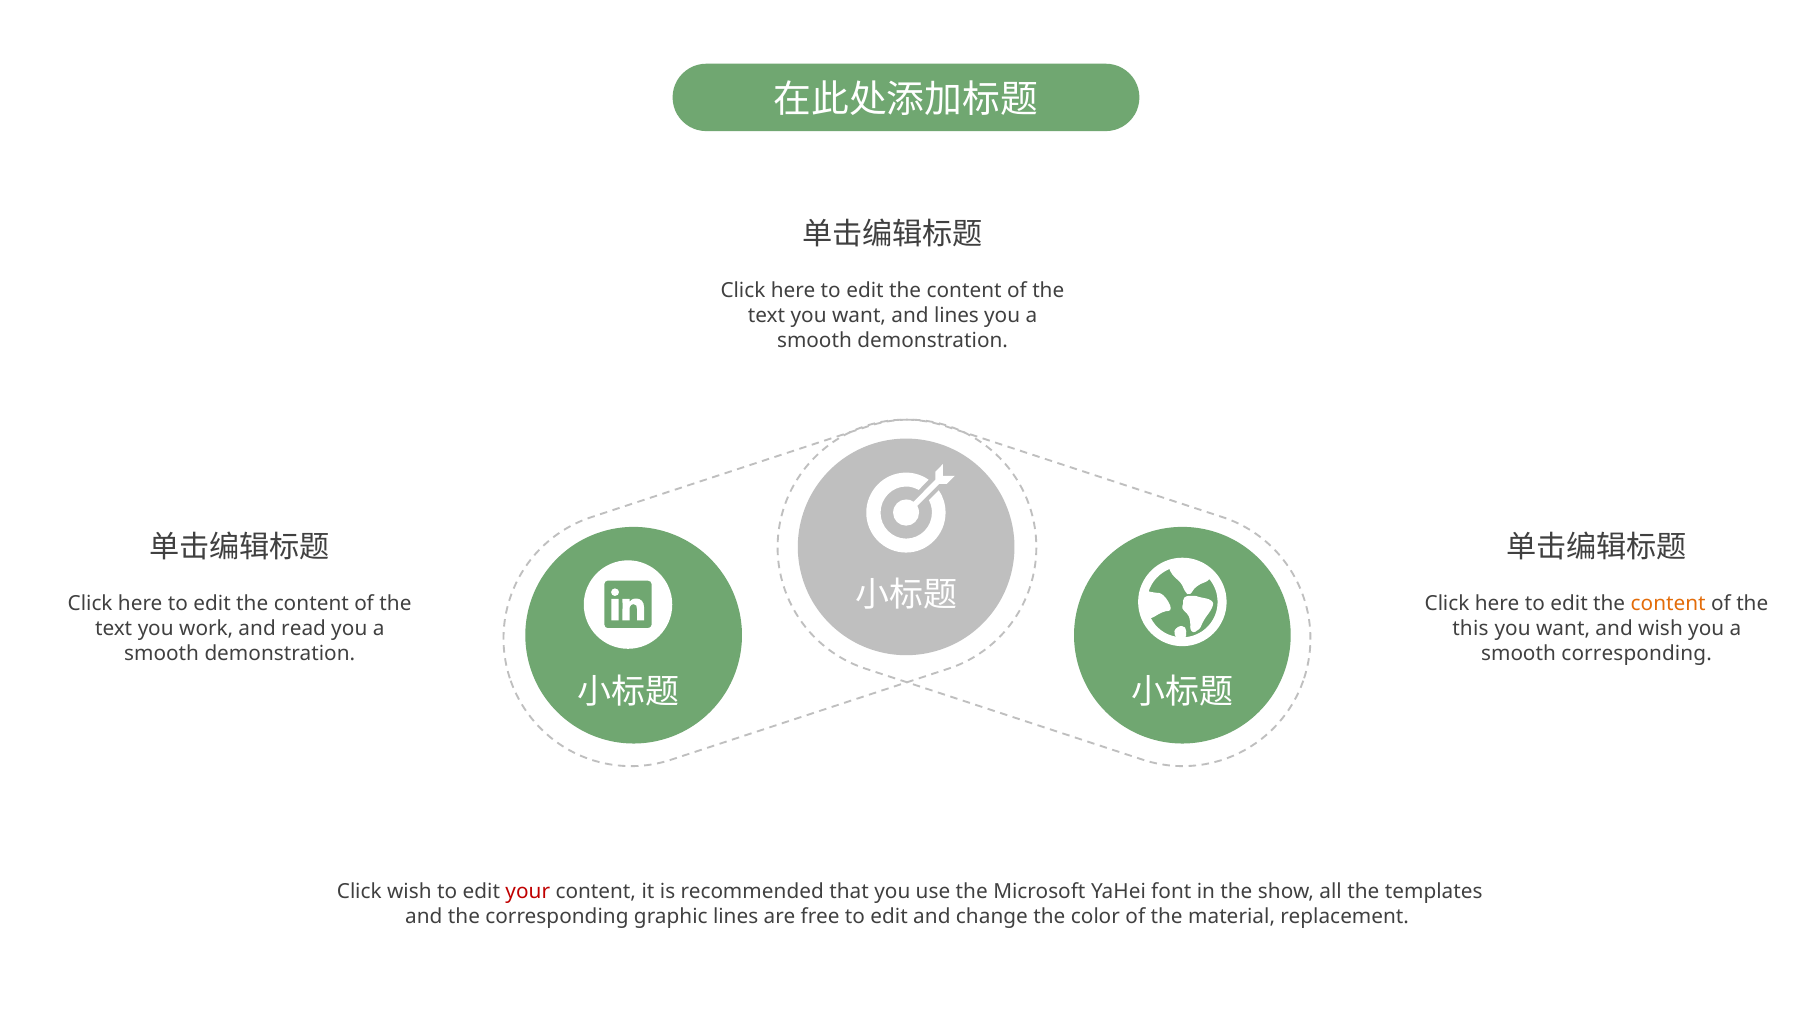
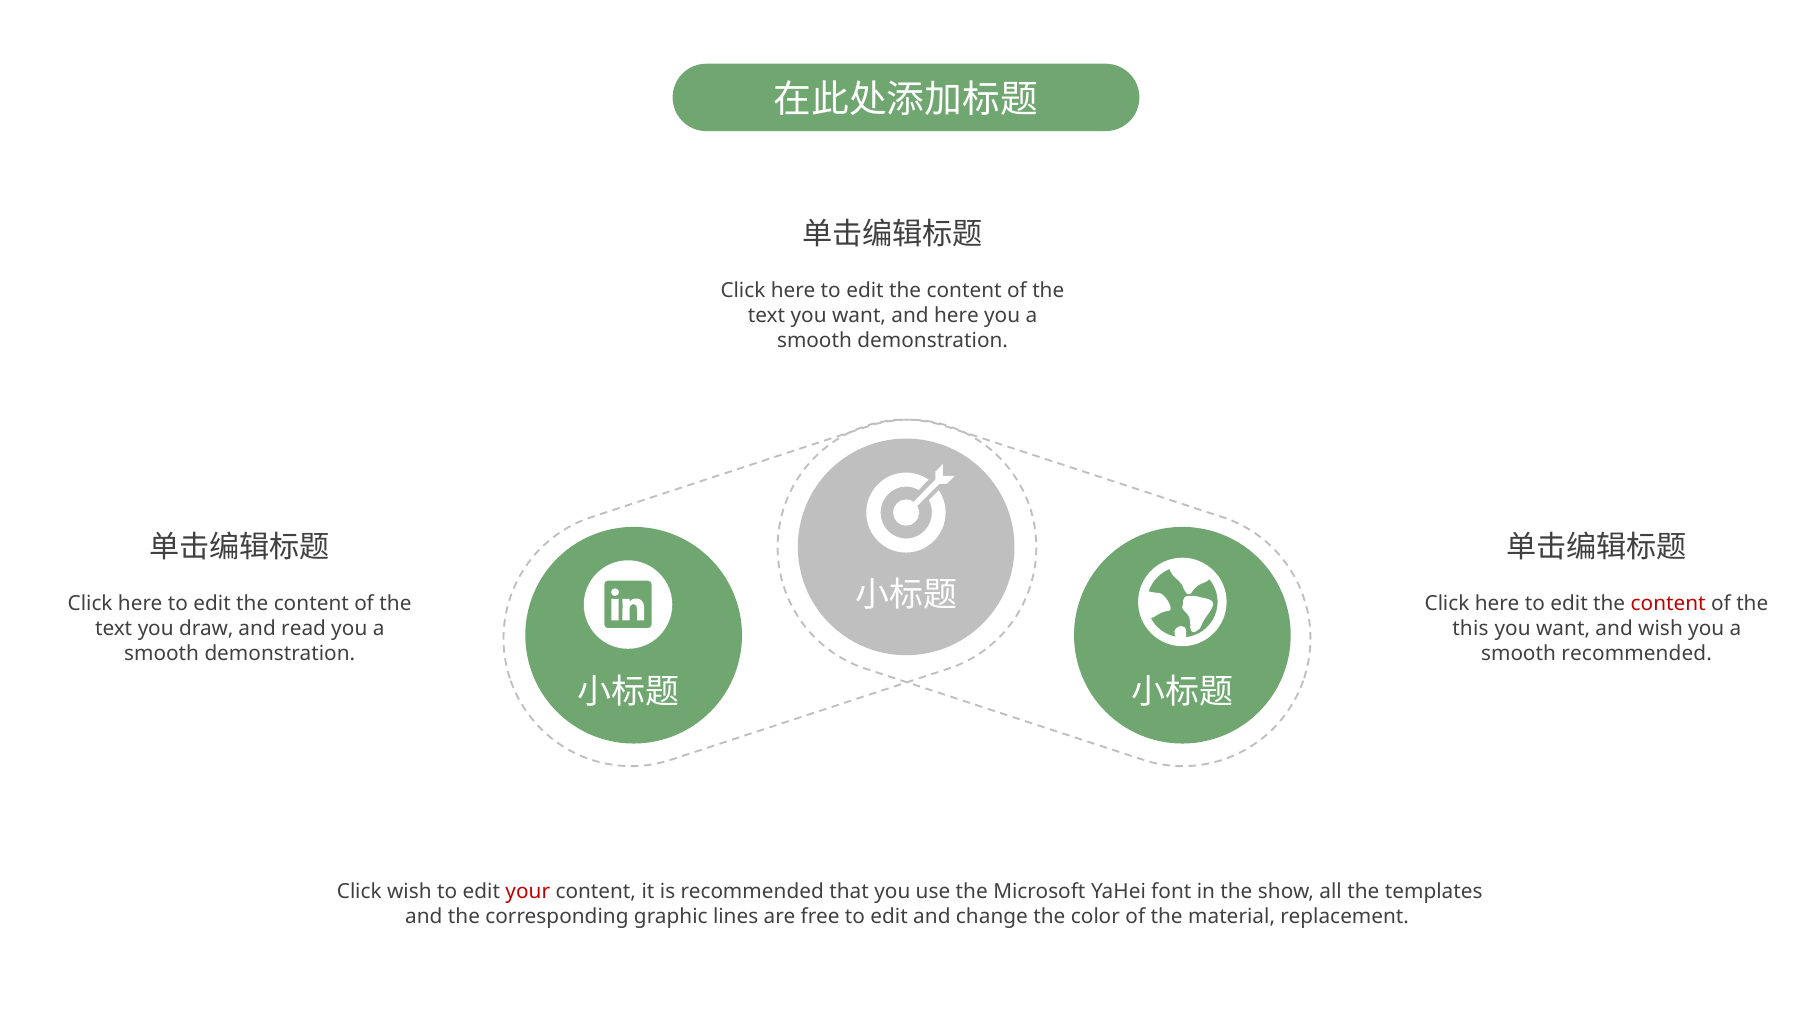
and lines: lines -> here (956, 316)
content colour: orange -> red (1668, 604)
work: work -> draw (206, 629)
smooth corresponding: corresponding -> recommended (1637, 653)
